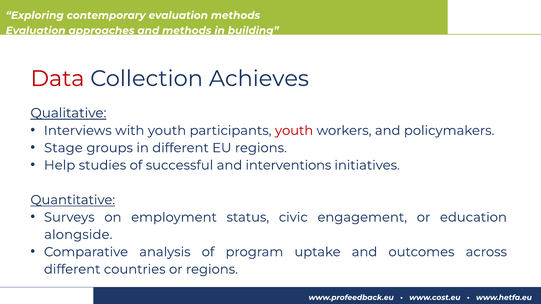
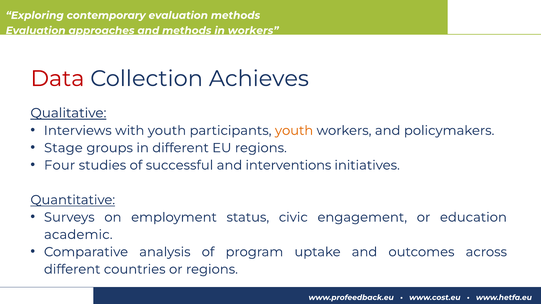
in building: building -> workers (253, 31)
youth colour: red -> orange (294, 131)
Help: Help -> Four (60, 165)
alongside: alongside -> academic (78, 235)
